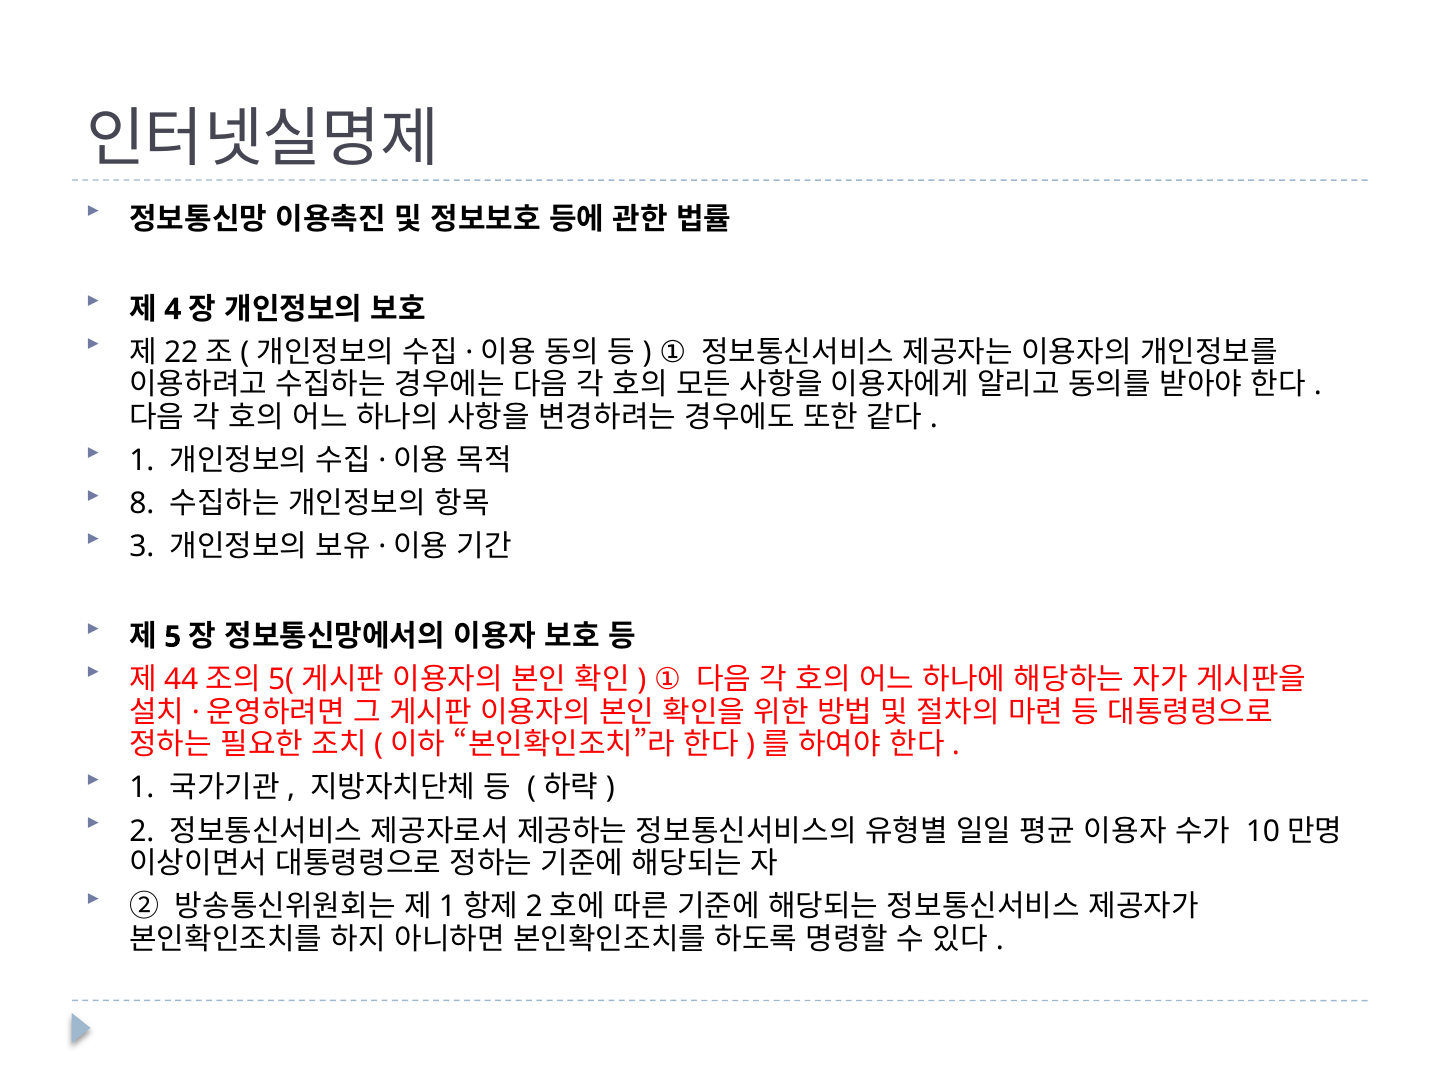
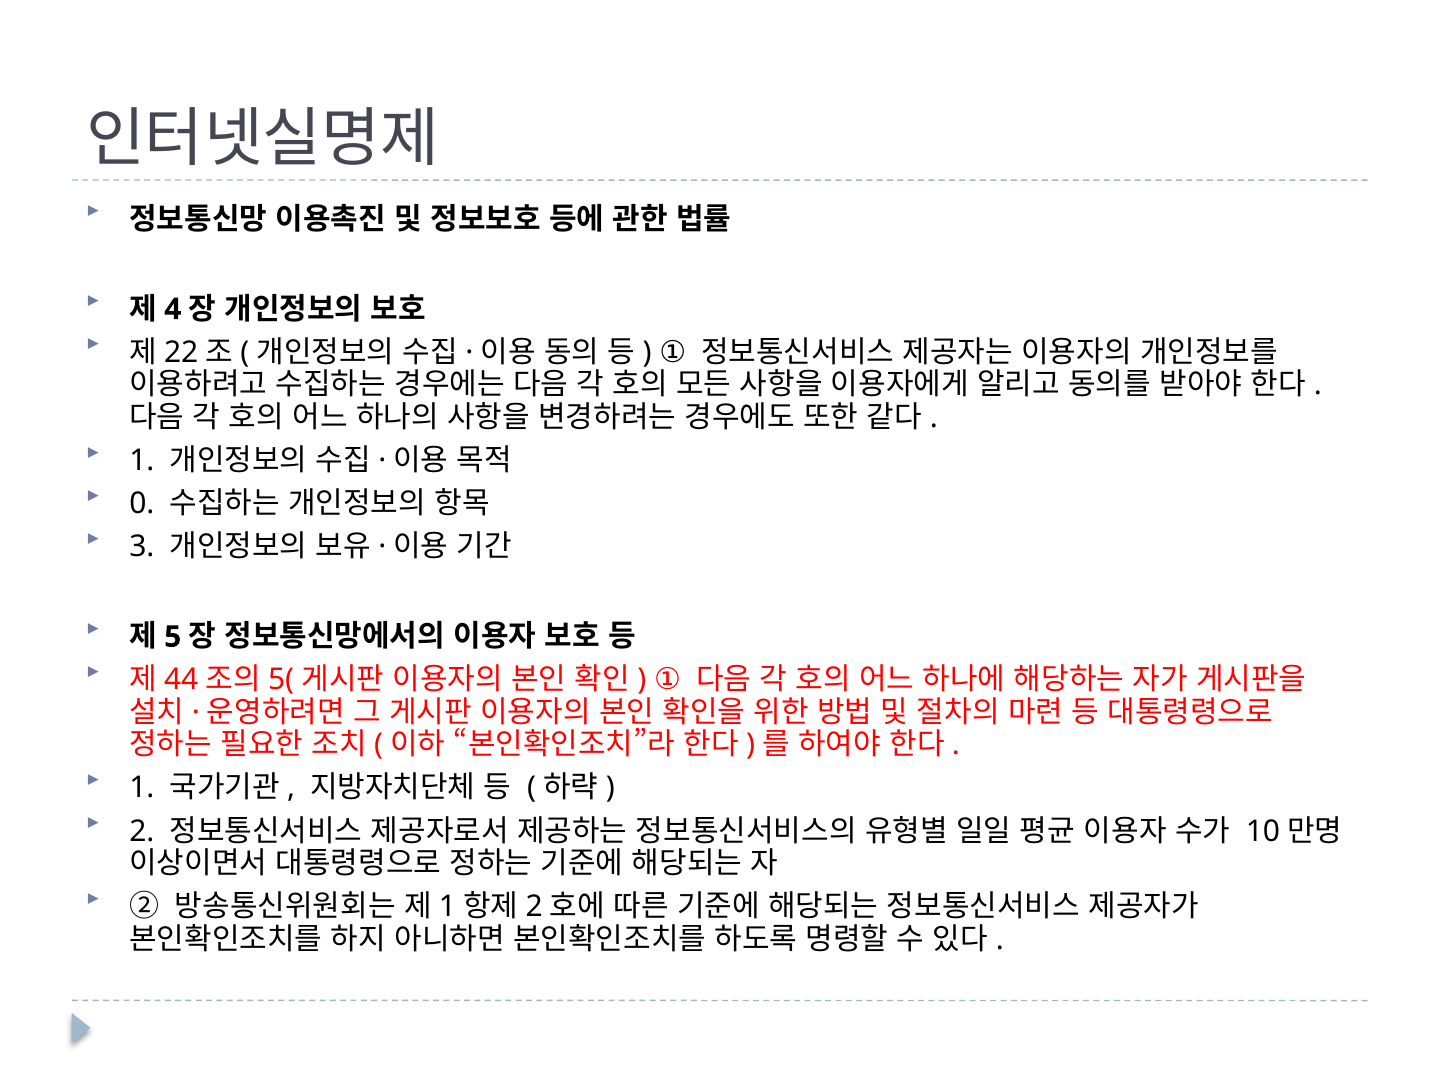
8: 8 -> 0 (142, 504)
